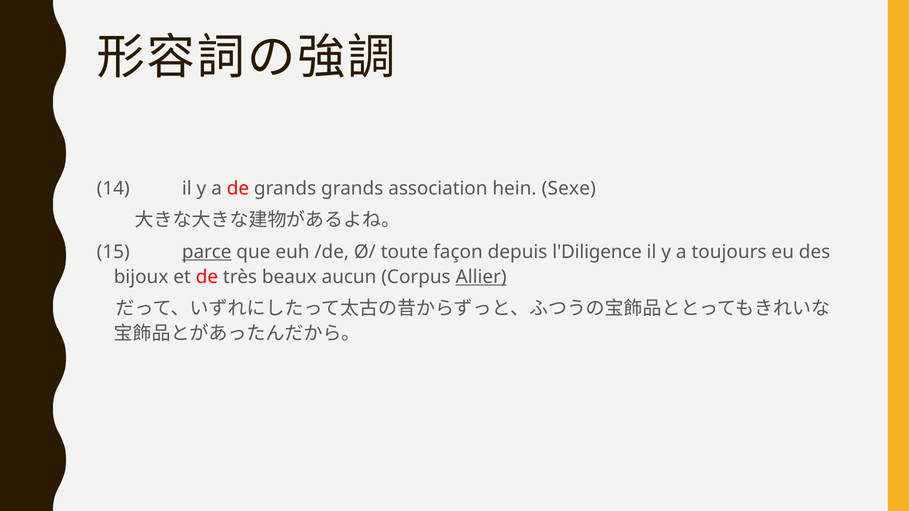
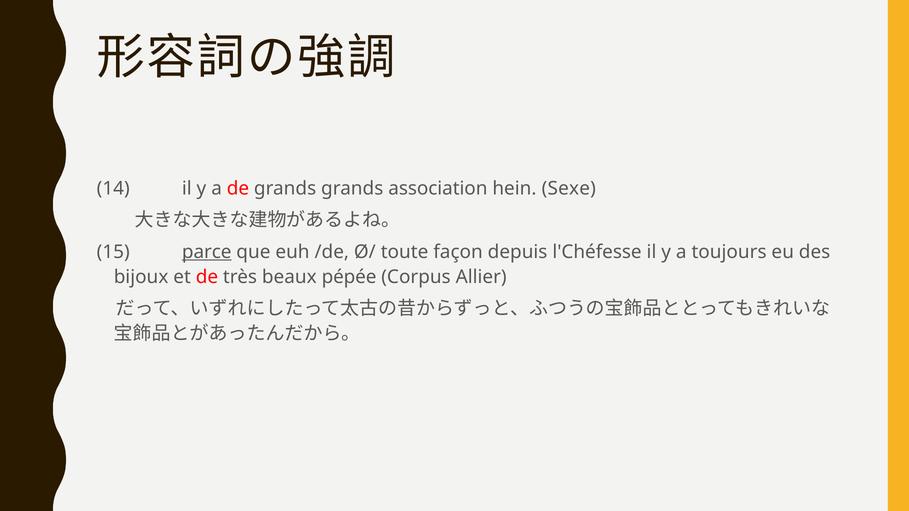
l'Diligence: l'Diligence -> l'Chéfesse (597, 252)
aucun: aucun -> pépée (349, 277)
Allier underline: present -> none (481, 277)
